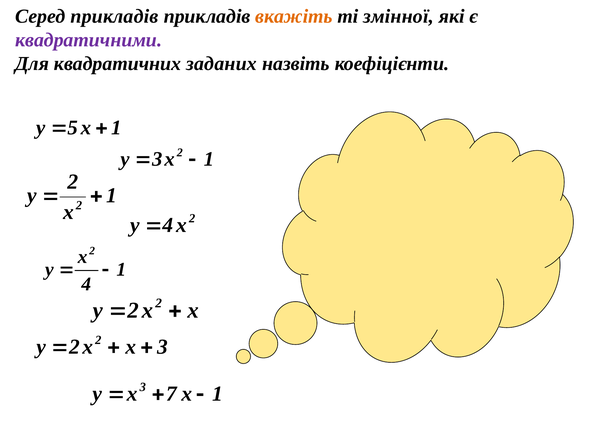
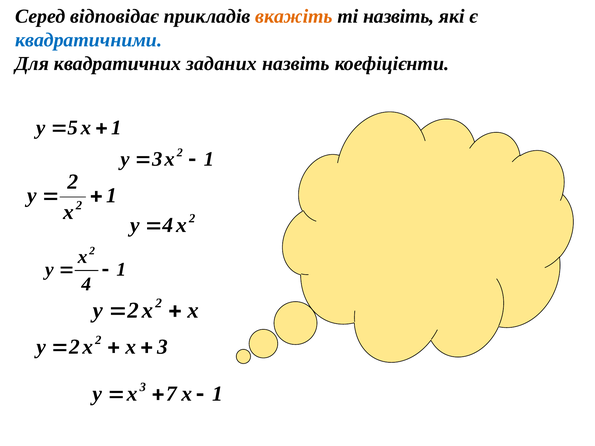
Серед прикладів: прикладів -> відповідає (114, 16)
ті змінної: змінної -> назвіть (399, 16)
квадратичними colour: purple -> blue (89, 40)
